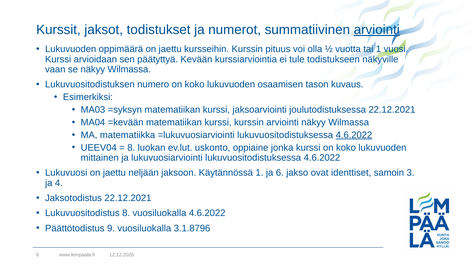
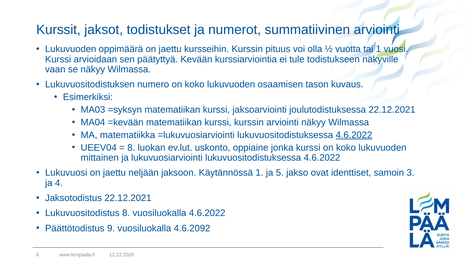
arviointi underline: present -> none (377, 30)
ja 6: 6 -> 5 (280, 173)
3.1.8796: 3.1.8796 -> 4.6.2092 (192, 228)
